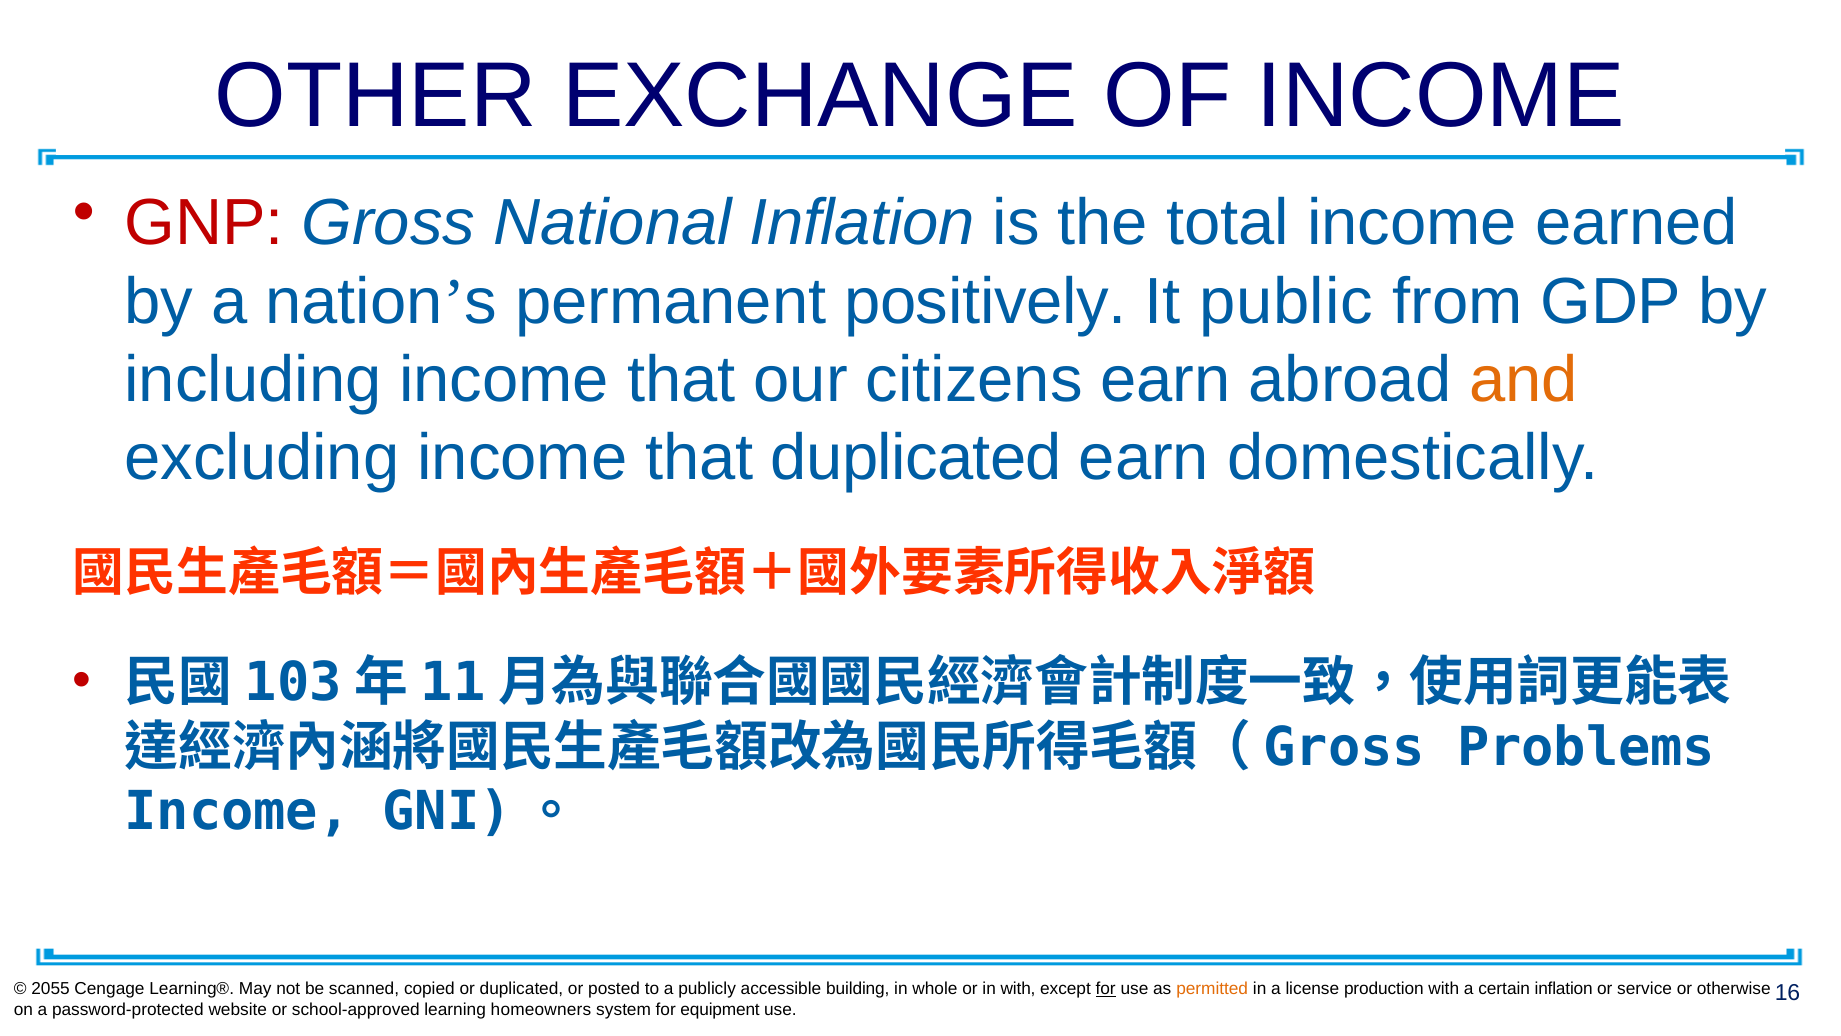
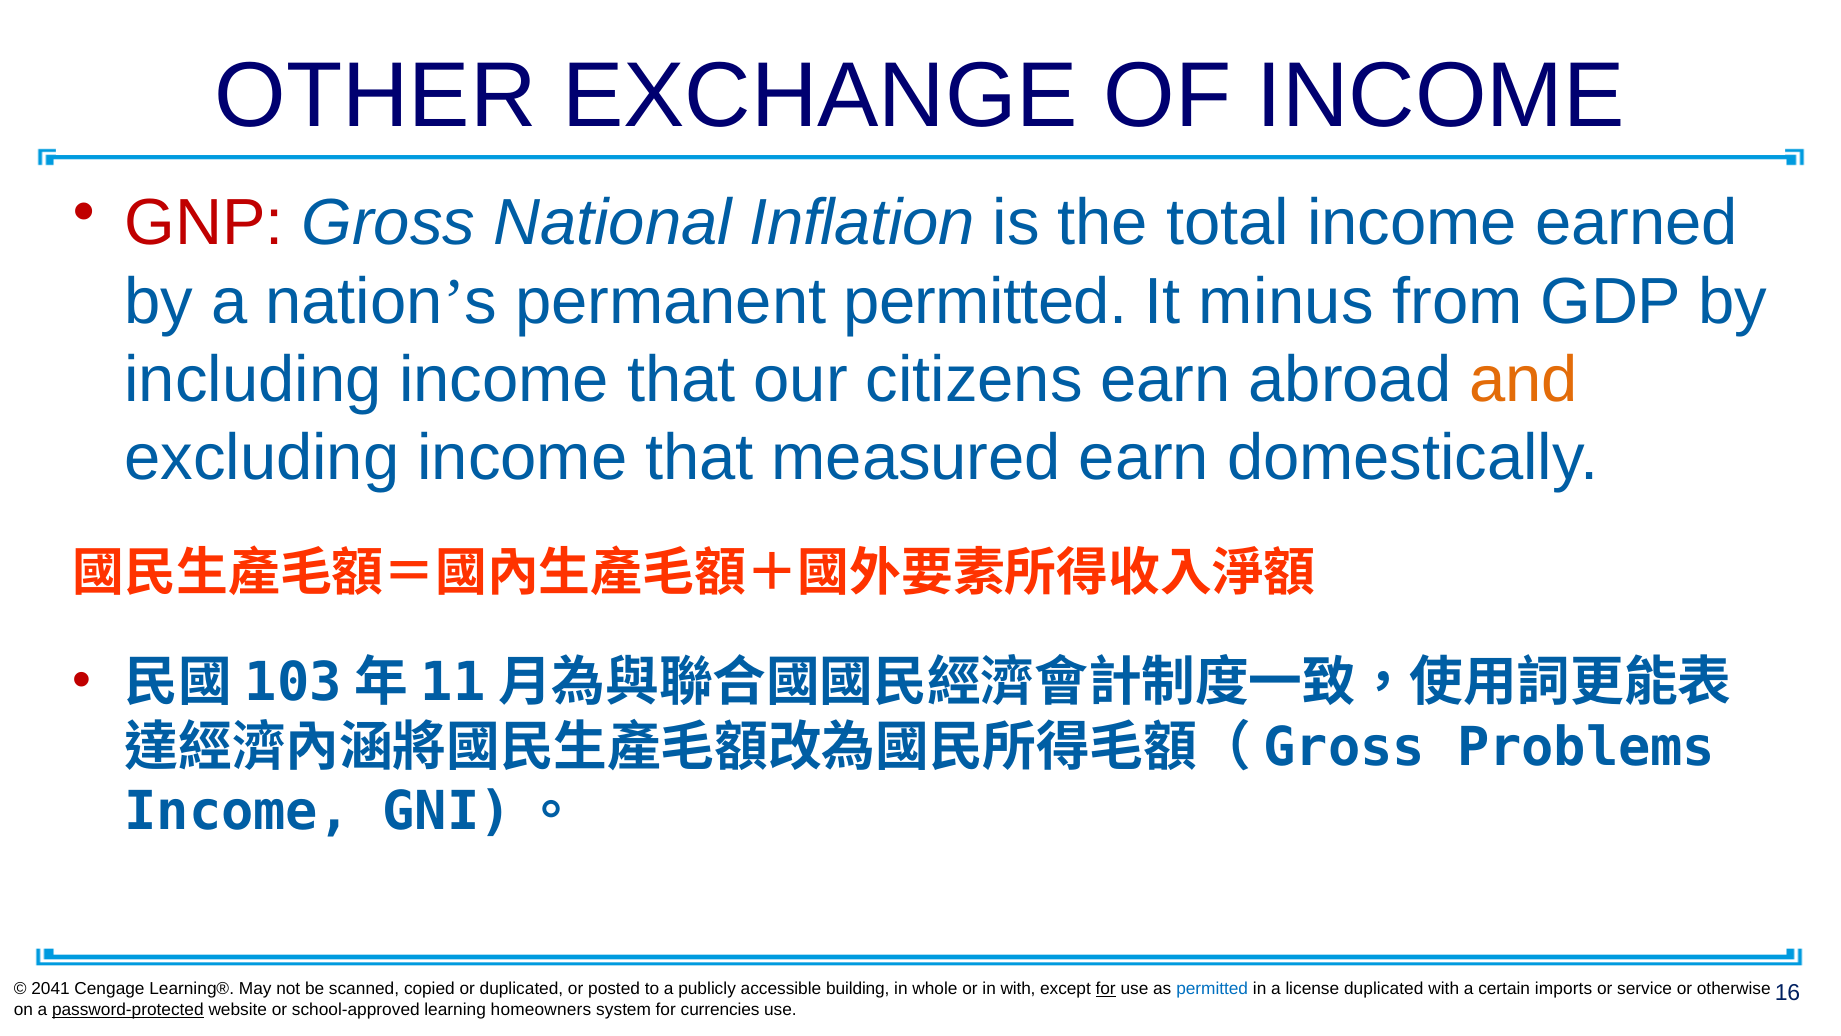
permanent positively: positively -> permitted (986, 301)
public: public -> minus (1286, 301)
that duplicated: duplicated -> measured (916, 458)
2055: 2055 -> 2041 (51, 989)
permitted colour: orange -> blue (1212, 989)
license production: production -> duplicated (1384, 989)
certain inflation: inflation -> imports (1564, 989)
password-protected underline: none -> present (128, 1009)
equipment: equipment -> currencies (720, 1009)
